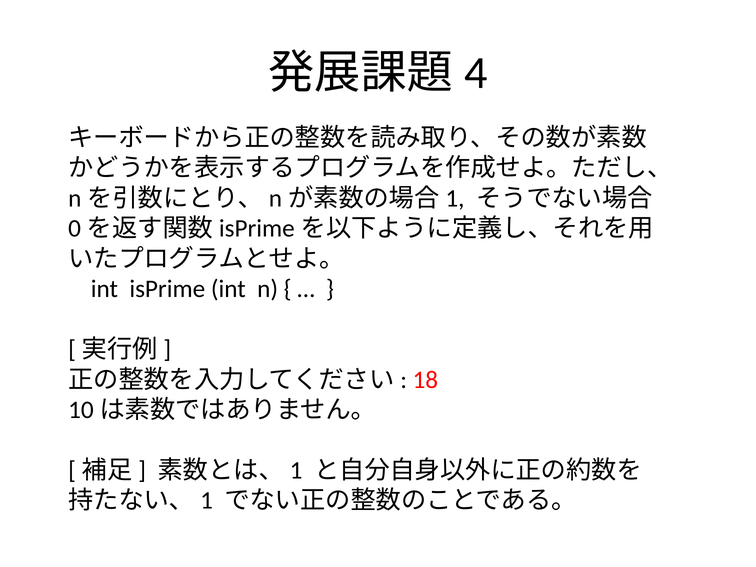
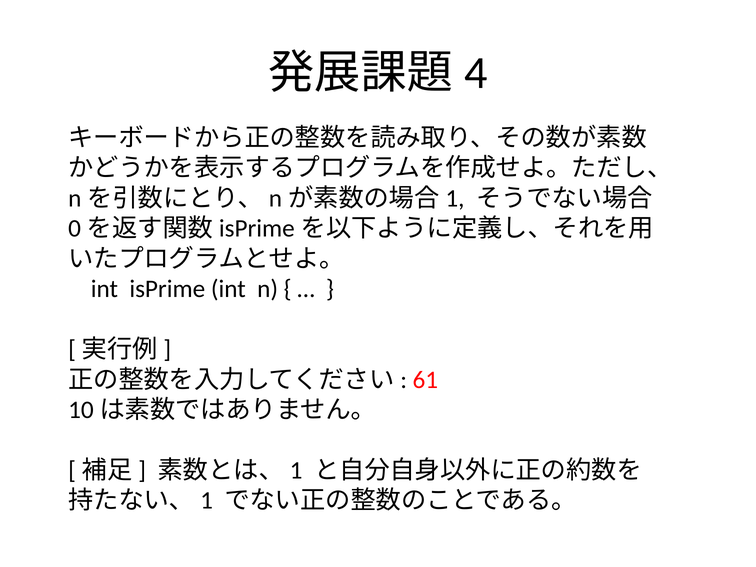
18: 18 -> 61 (425, 380)
